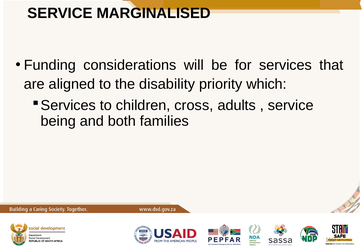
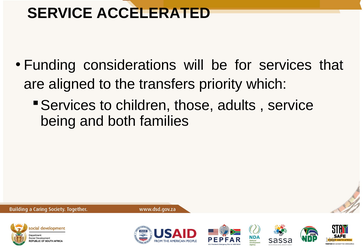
MARGINALISED: MARGINALISED -> ACCELERATED (154, 13)
disability: disability -> transfers (167, 84)
cross: cross -> those (194, 106)
